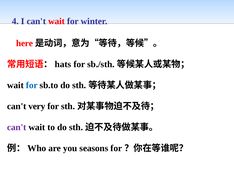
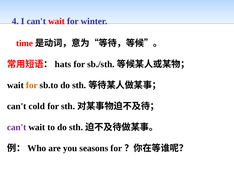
here: here -> time (25, 43)
for colour: blue -> orange (32, 85)
very: very -> cold (37, 106)
